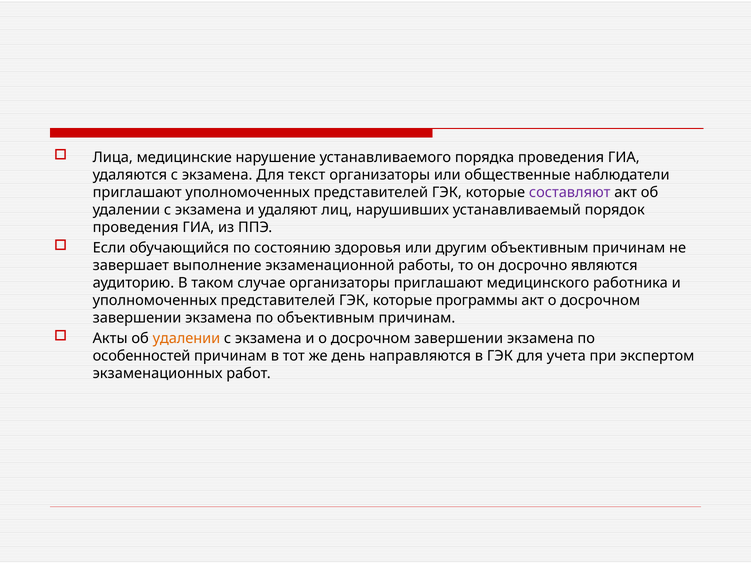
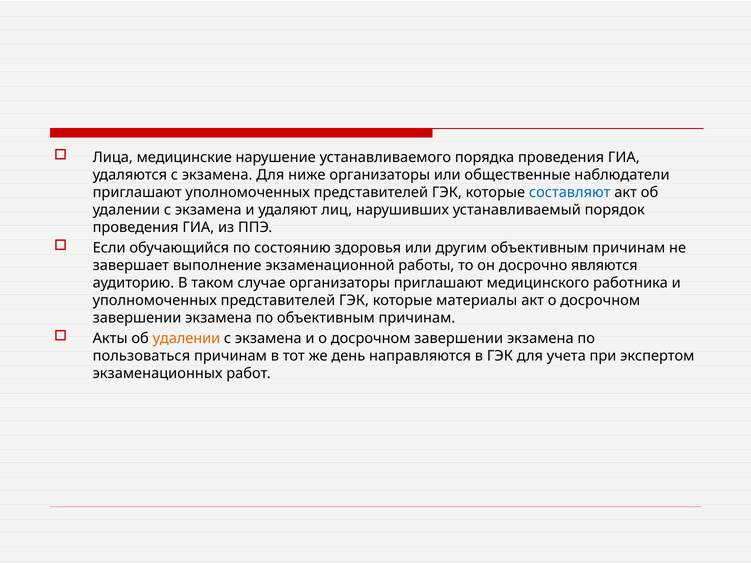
текст: текст -> ниже (307, 175)
составляют colour: purple -> blue (570, 193)
программы: программы -> материалы (477, 301)
особенностей: особенностей -> пользоваться (141, 356)
